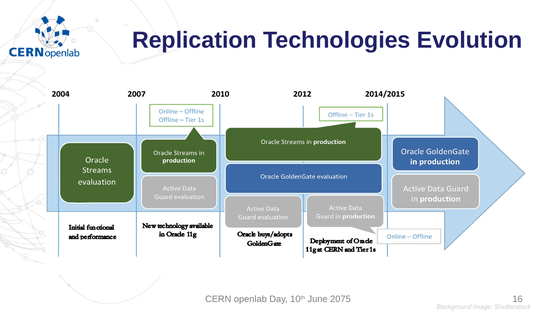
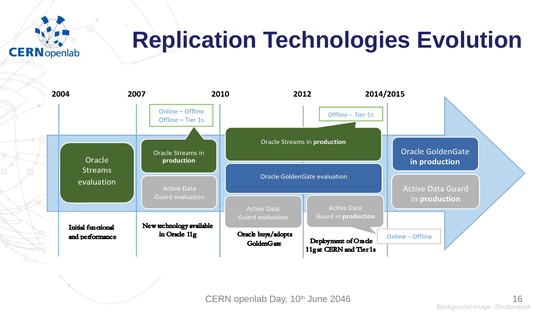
2075: 2075 -> 2046 (340, 299)
